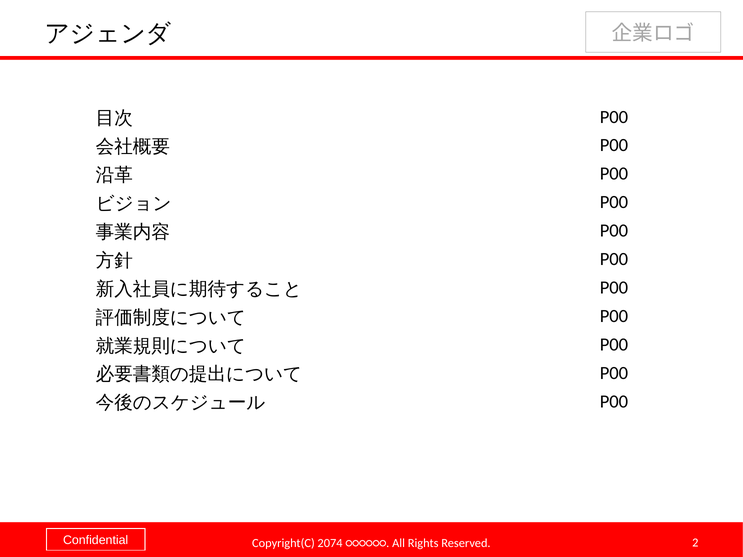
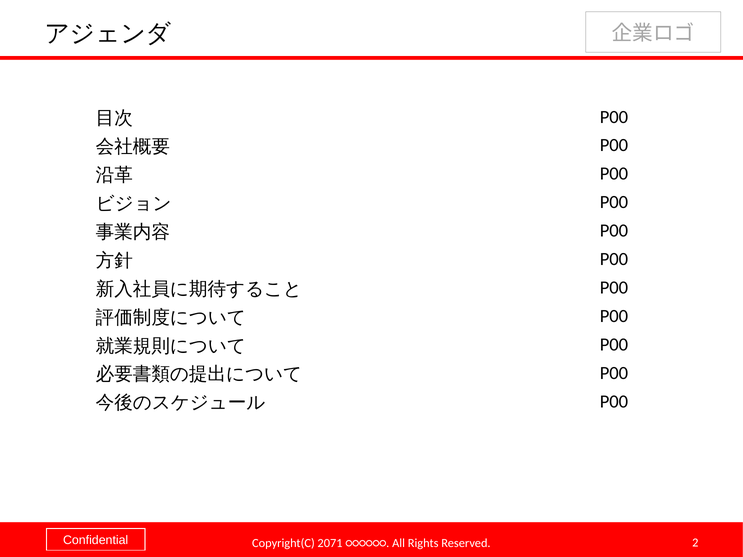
2074: 2074 -> 2071 (330, 543)
